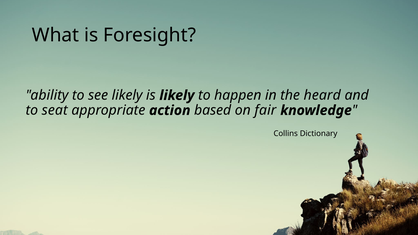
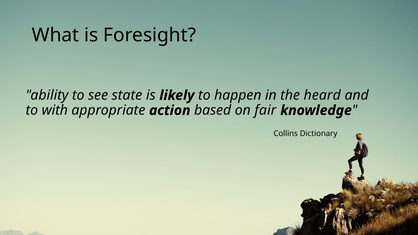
see likely: likely -> state (127, 95)
seat: seat -> with (55, 110)
